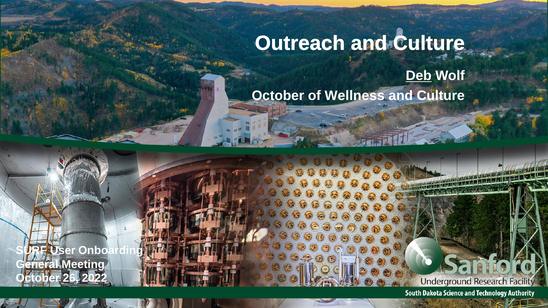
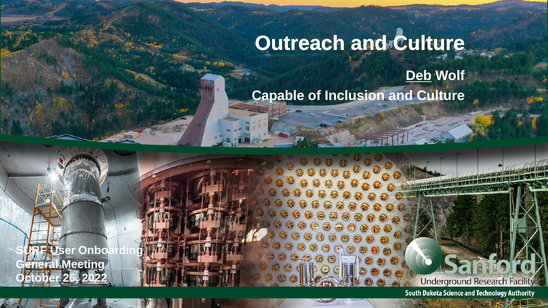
October: October -> Capable (278, 96)
Wellness: Wellness -> Inclusion (355, 96)
2022 underline: none -> present (95, 278)
